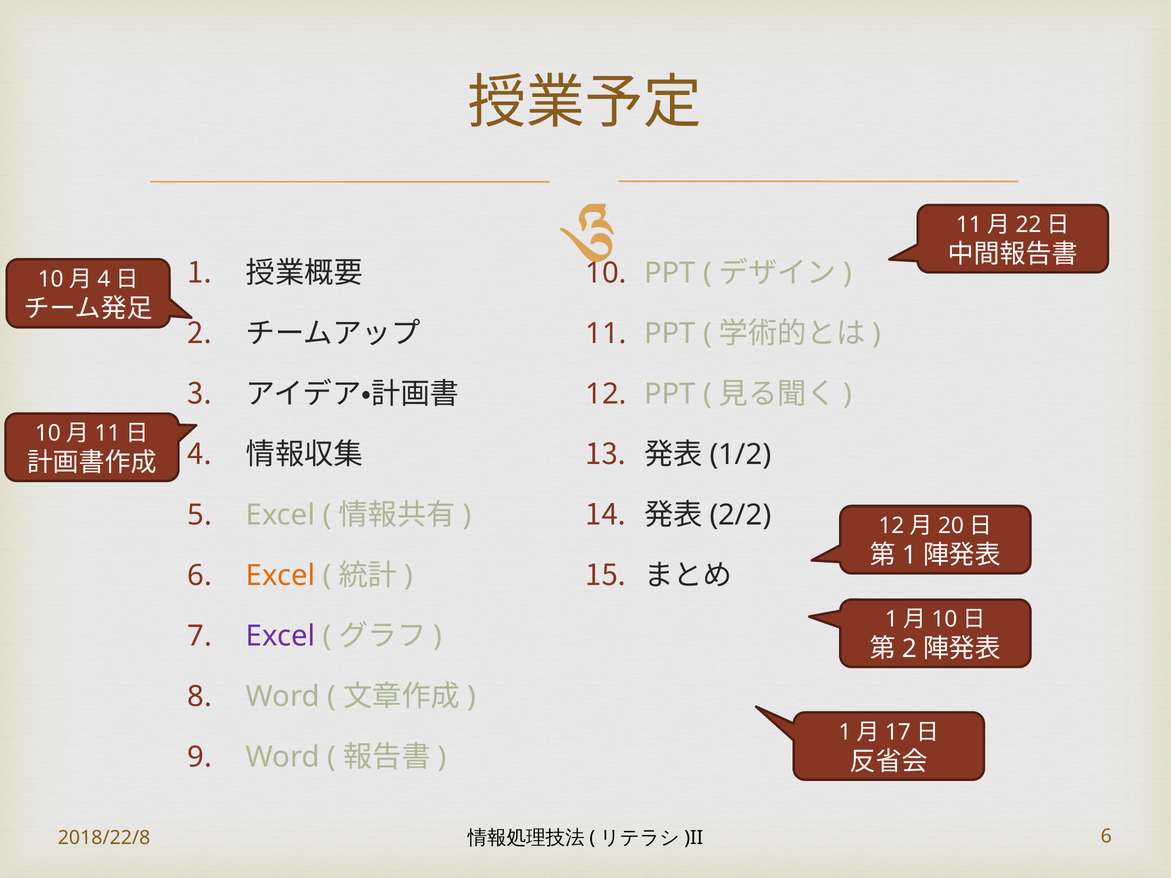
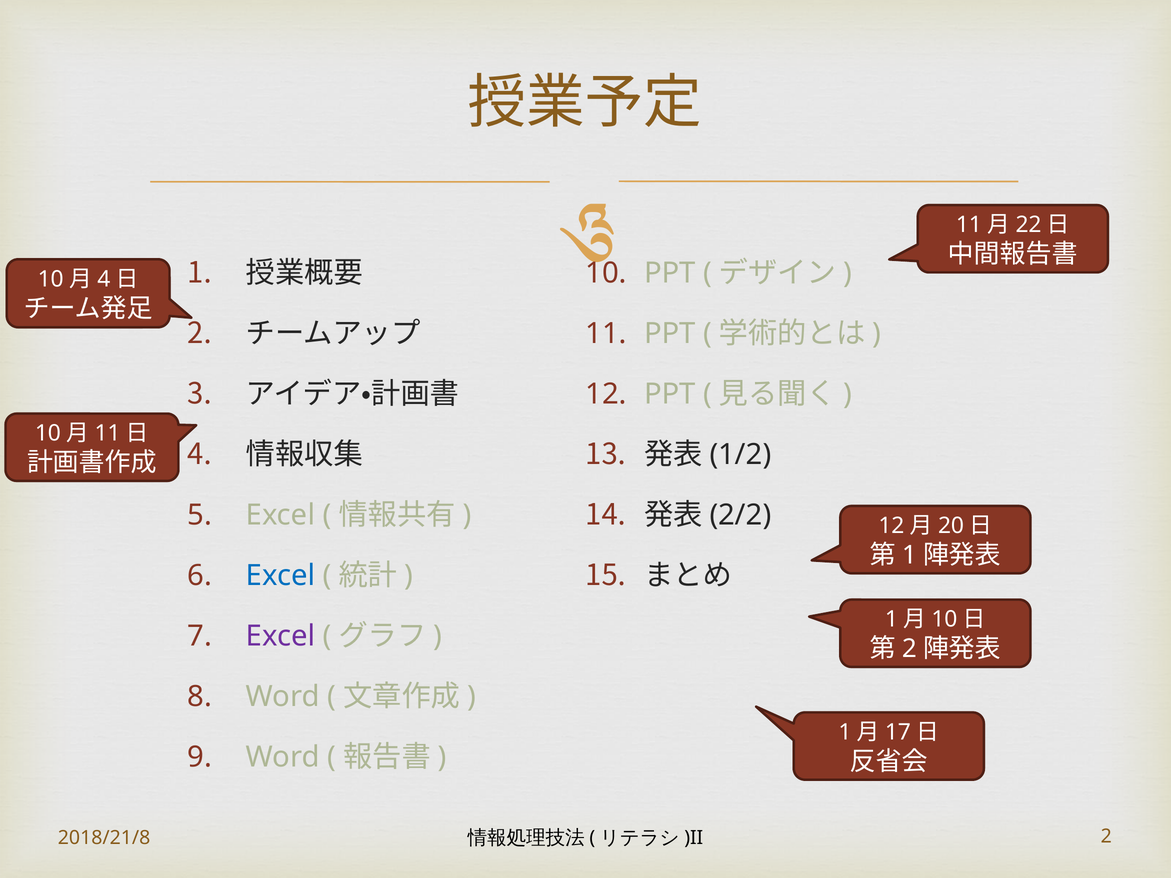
Excel colour: orange -> blue (281, 576)
2018/22/8: 2018/22/8 -> 2018/21/8 (104, 838)
6: 6 -> 2 (1106, 837)
